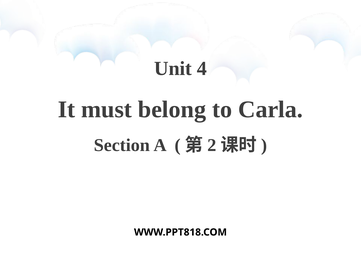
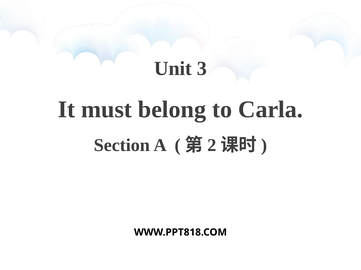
4: 4 -> 3 (202, 69)
